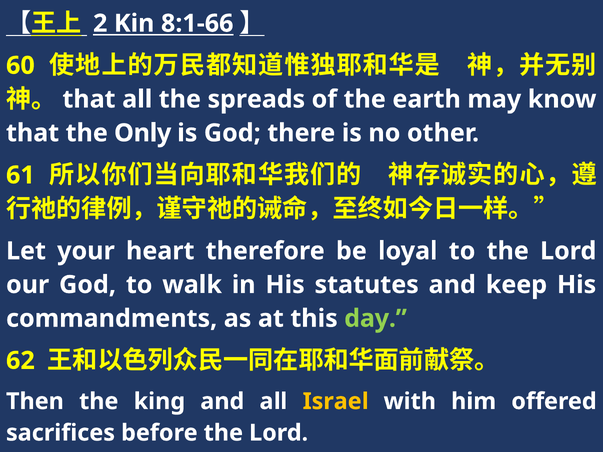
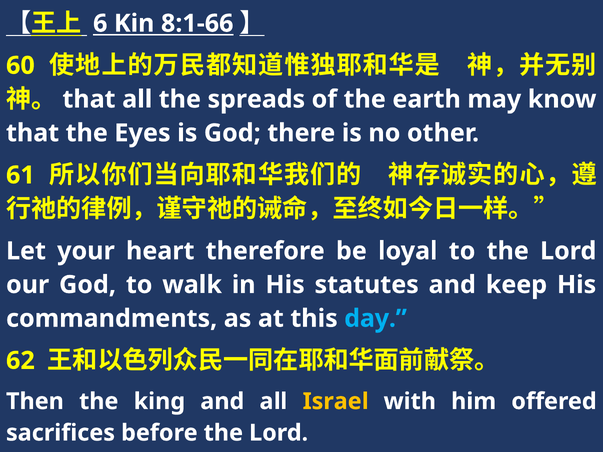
2: 2 -> 6 (100, 23)
Only: Only -> Eyes (142, 133)
day colour: light green -> light blue (376, 319)
